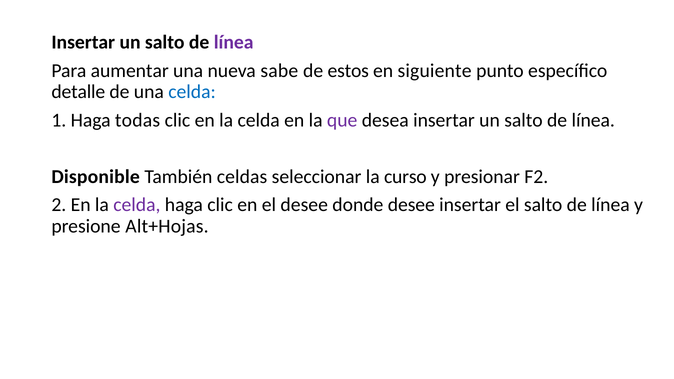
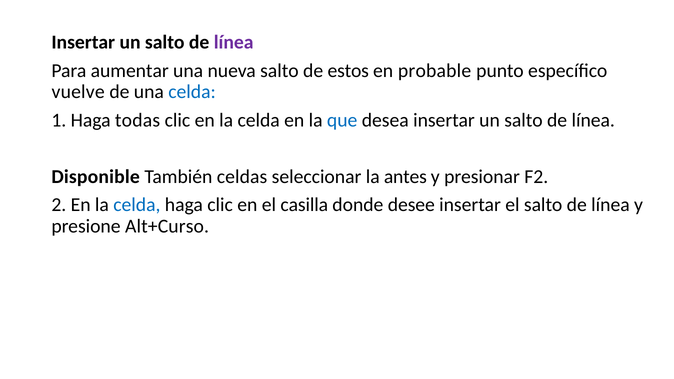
nueva sabe: sabe -> salto (279, 71)
siguiente: siguiente -> probable (435, 71)
detalle: detalle -> vuelve (78, 92)
que colour: purple -> blue (342, 120)
curso: curso -> antes (405, 177)
celda colour: purple -> blue (137, 205)
el desee: desee -> casilla (304, 205)
Alt+Hojas: Alt+Hojas -> Alt+Curso (167, 226)
